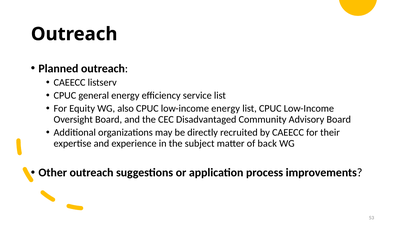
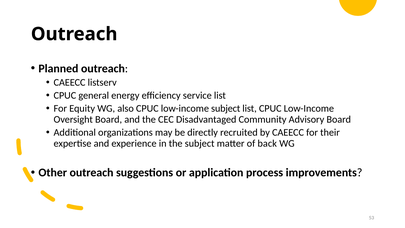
low-income energy: energy -> subject (226, 108)
